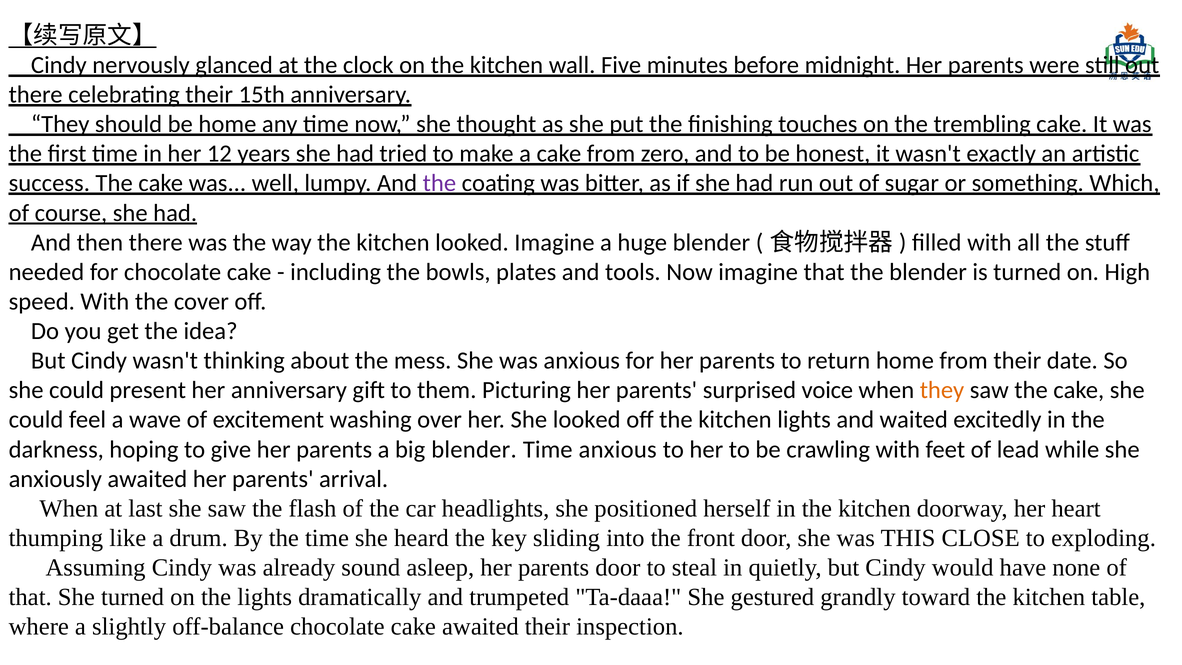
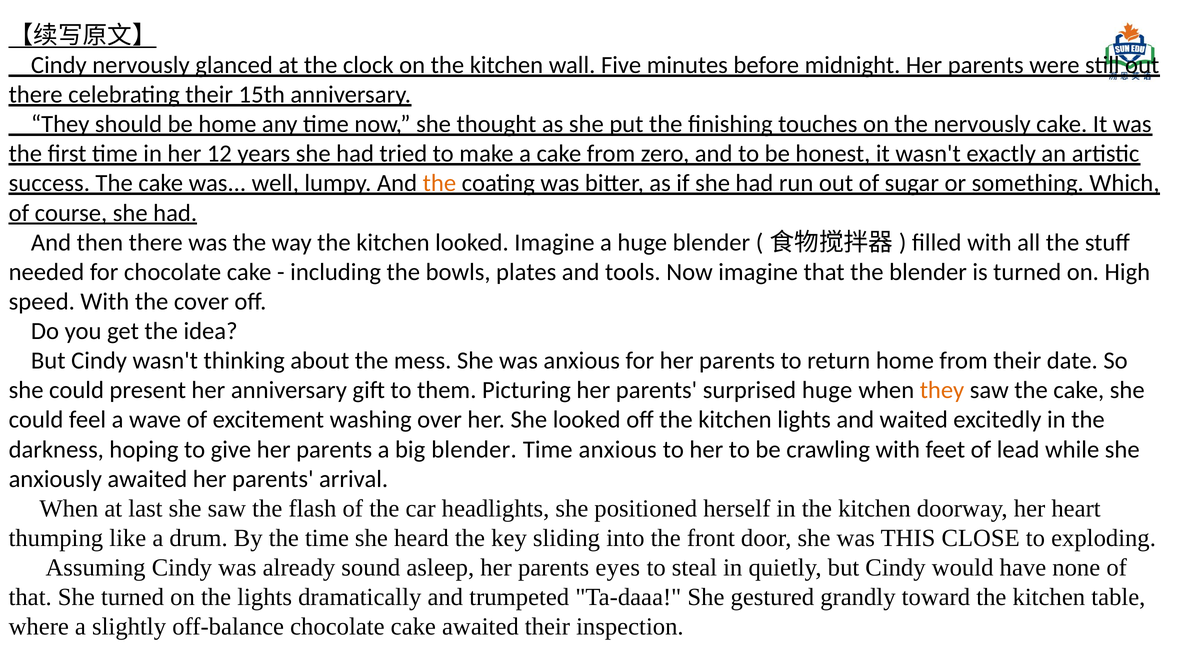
the trembling: trembling -> nervously (982, 124)
the colour: purple -> orange (439, 183)
surprised voice: voice -> huge (827, 390)
parents door: door -> eyes (618, 568)
